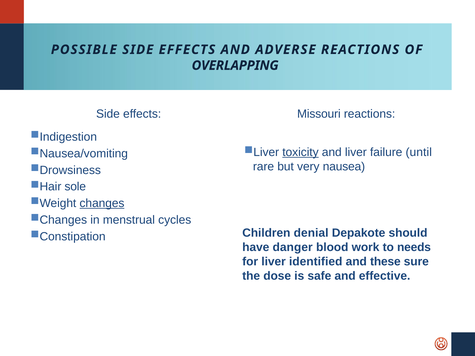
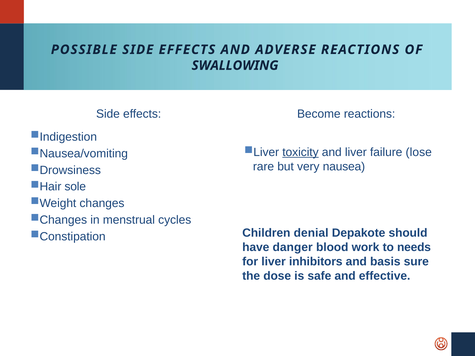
OVERLAPPING: OVERLAPPING -> SWALLOWING (235, 66)
Missouri: Missouri -> Become (319, 114)
until: until -> lose (419, 152)
changes underline: present -> none (102, 203)
identified: identified -> inhibitors (316, 262)
these: these -> basis (385, 262)
